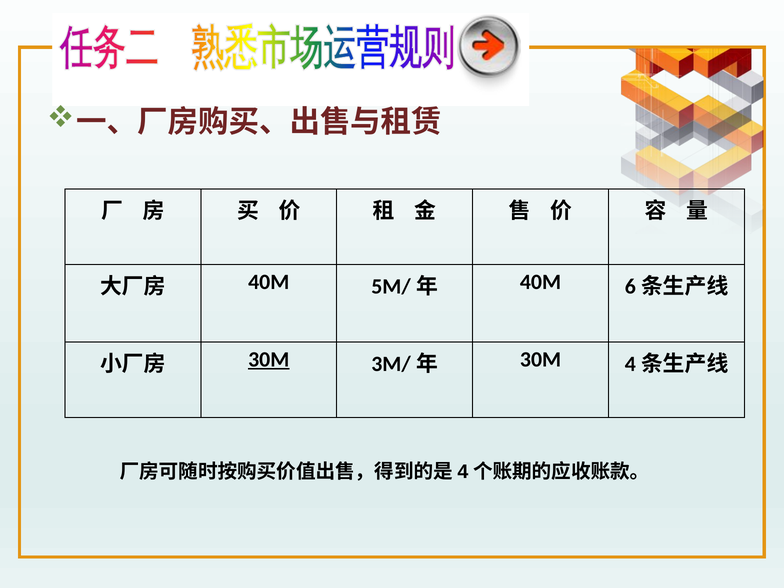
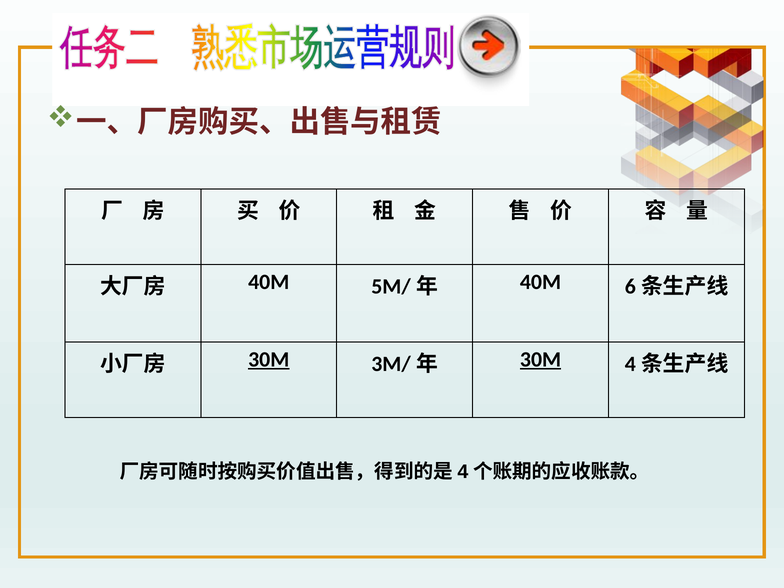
30M underline: none -> present (541, 359)
